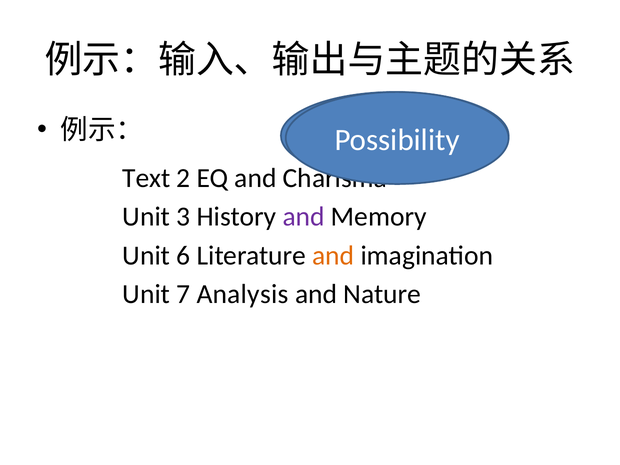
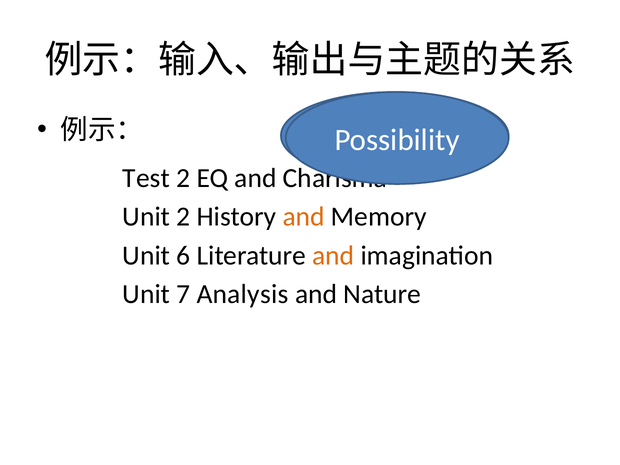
Text: Text -> Test (146, 178)
Unit 3: 3 -> 2 (183, 217)
and colour: purple -> orange (304, 217)
